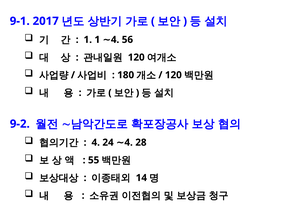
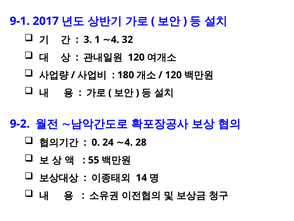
1: 1 -> 3 (88, 40)
56: 56 -> 32 (127, 40)
4: 4 -> 0 (96, 142)
